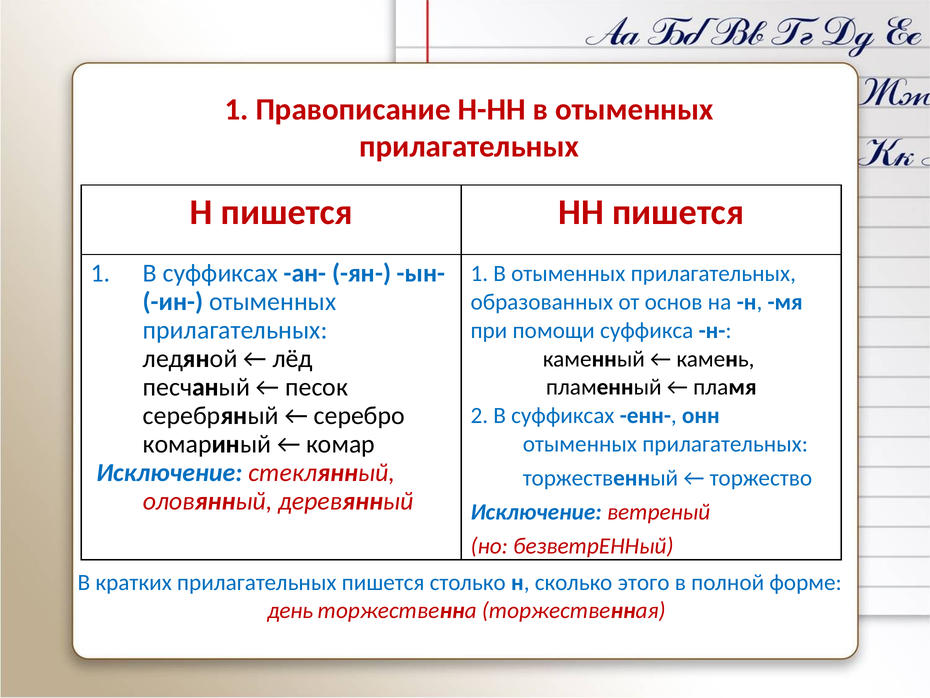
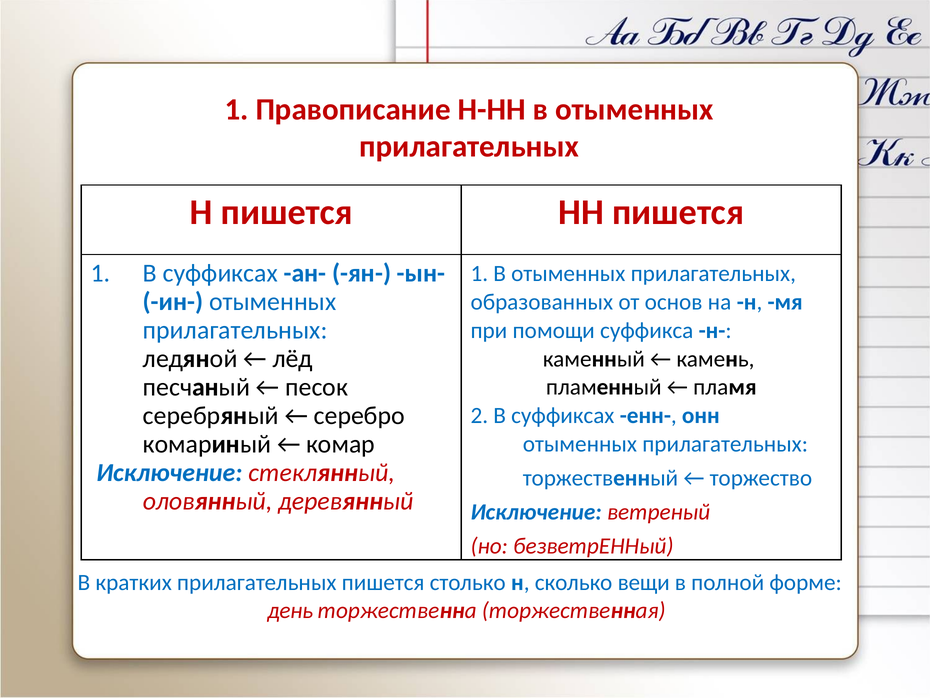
этого: этого -> вещи (644, 582)
